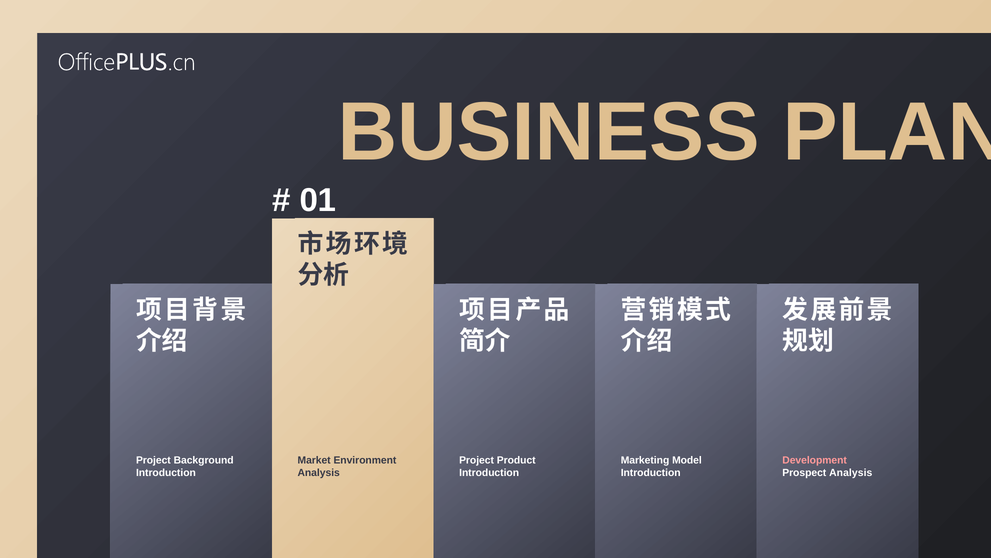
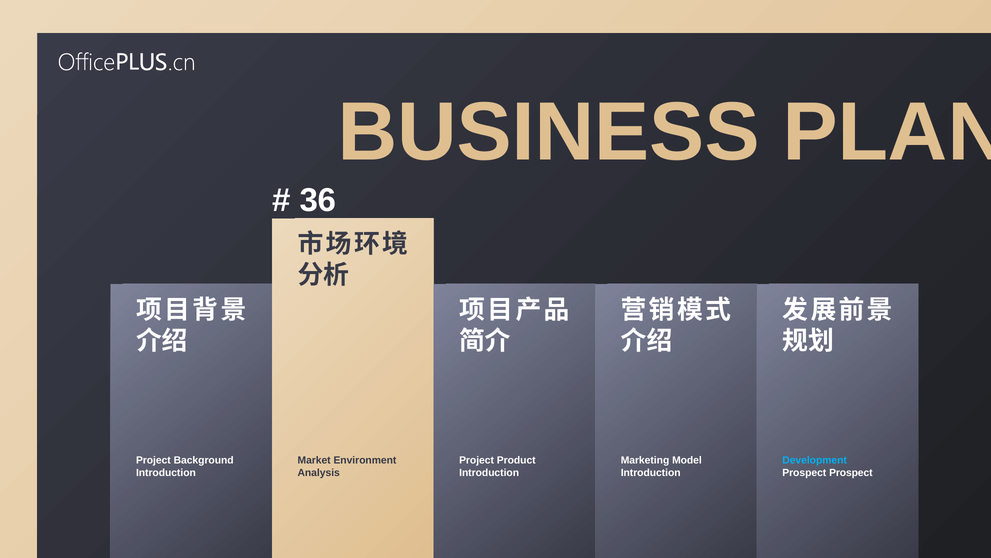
01: 01 -> 36 (318, 200)
Development colour: pink -> light blue (815, 460)
Prospect Analysis: Analysis -> Prospect (851, 472)
